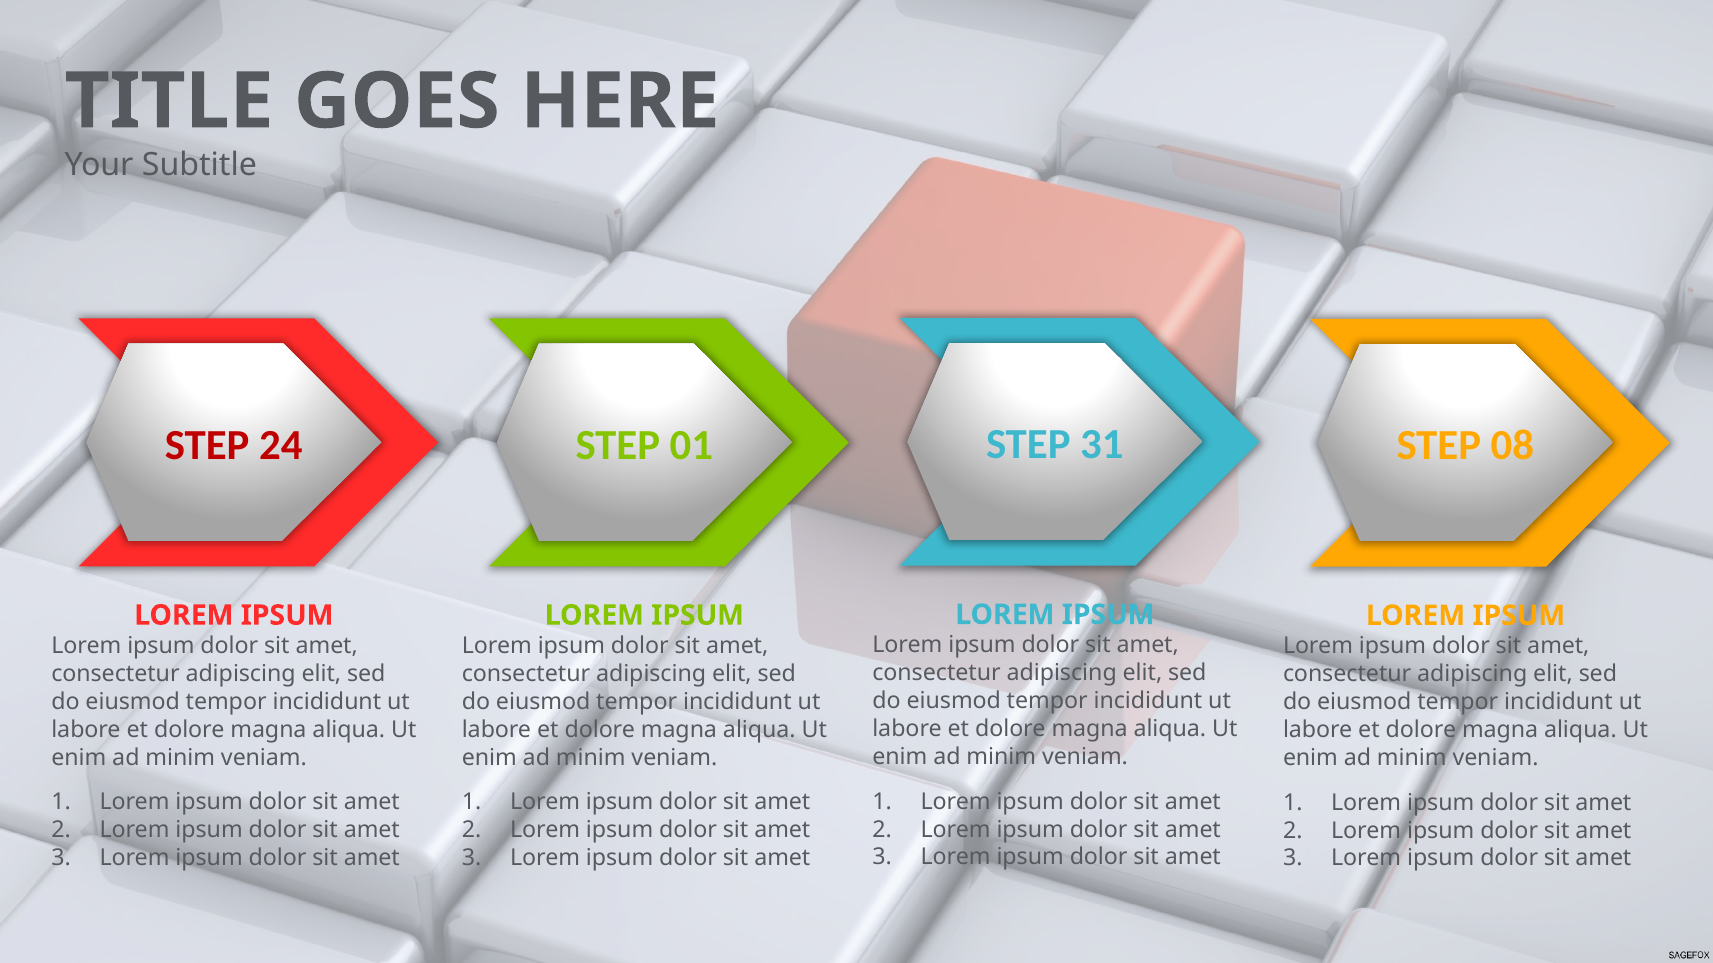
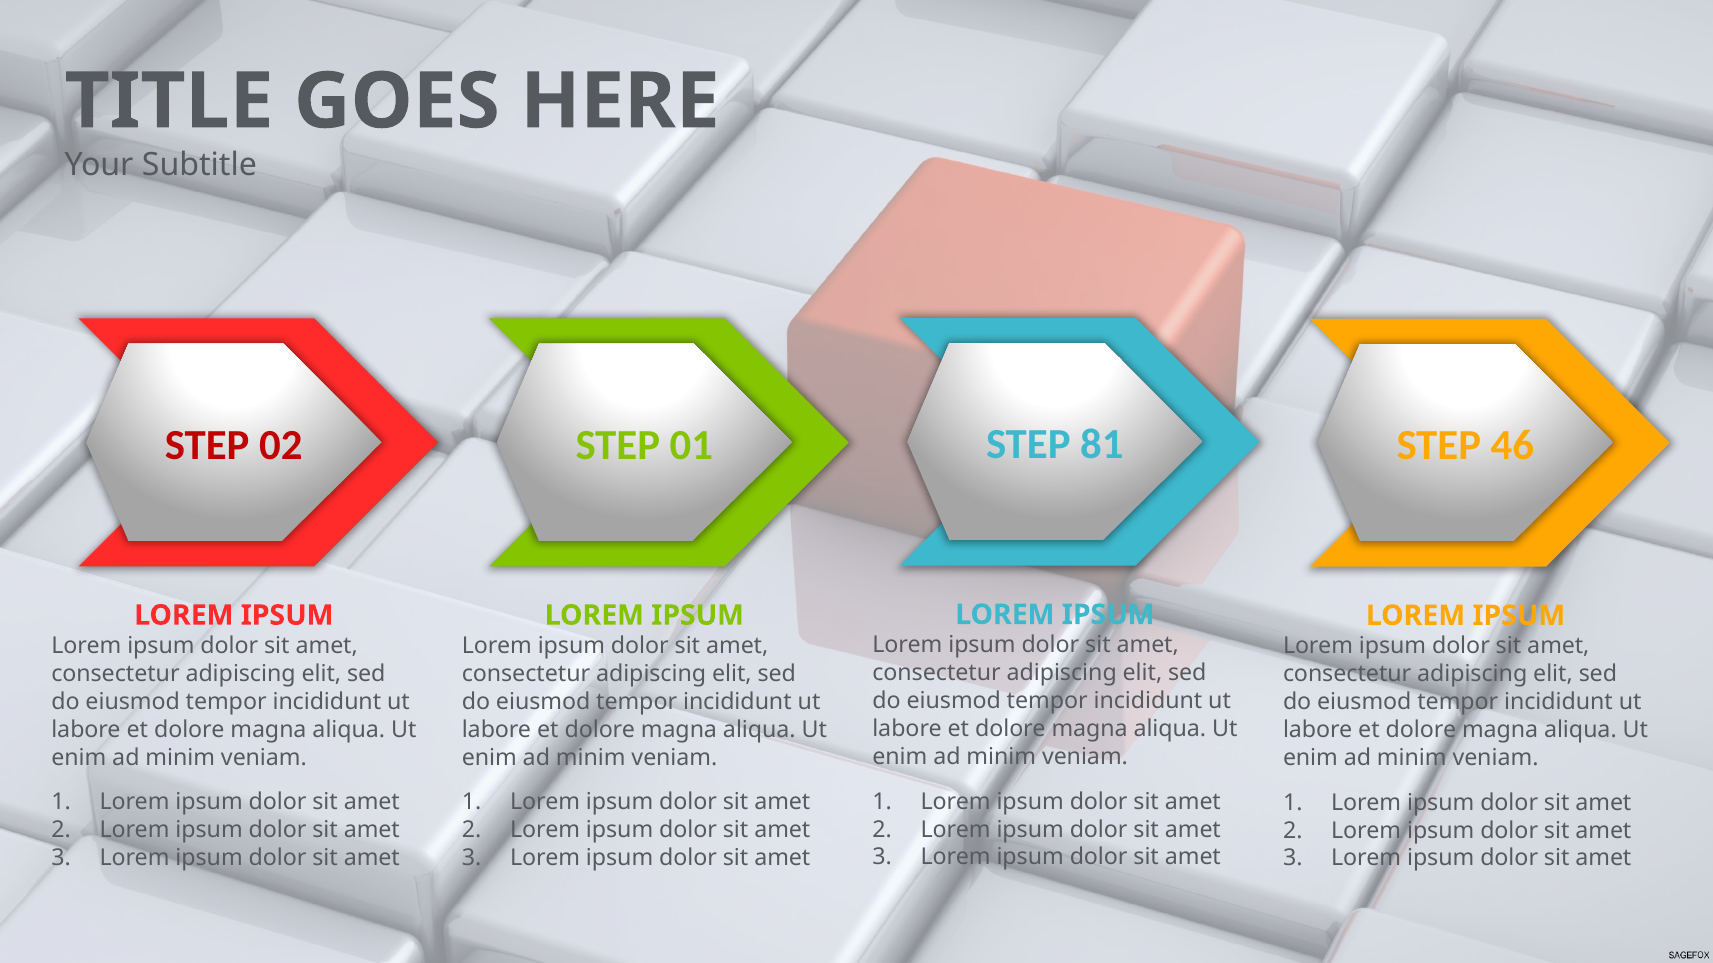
31: 31 -> 81 (1102, 445)
24: 24 -> 02 (281, 446)
08: 08 -> 46 (1512, 446)
